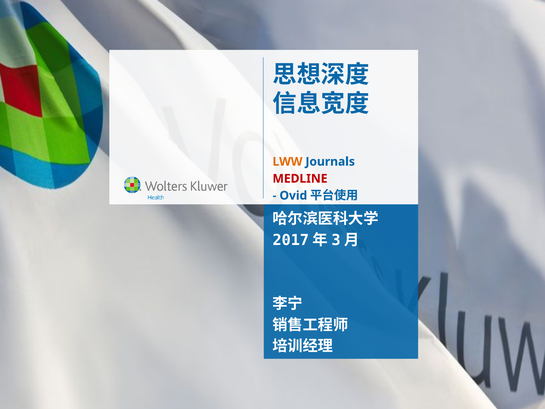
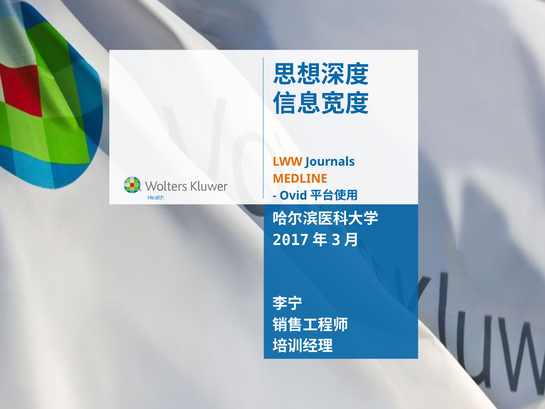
MEDLINE colour: red -> orange (300, 179)
